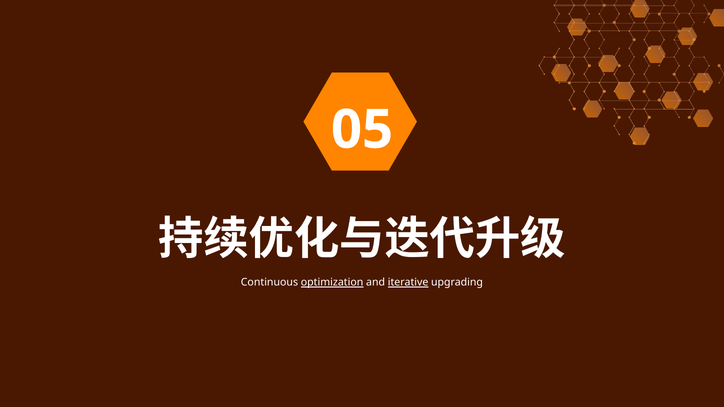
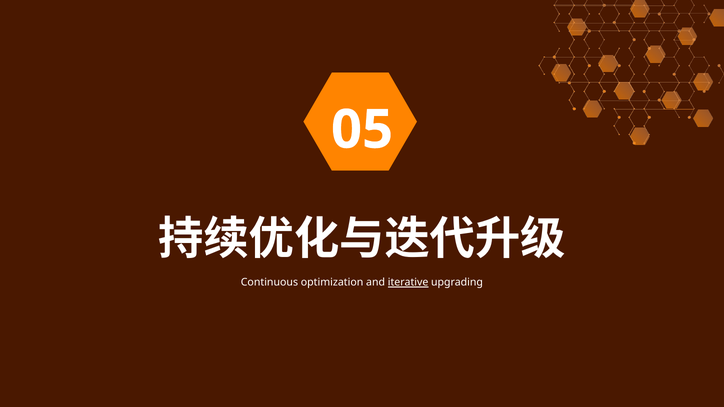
optimization underline: present -> none (332, 283)
